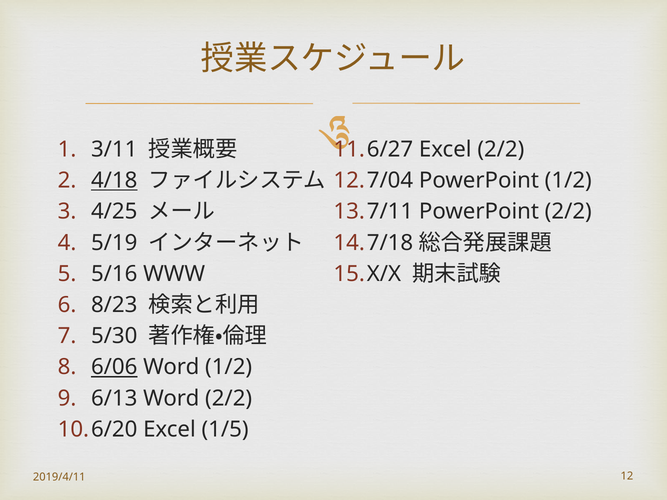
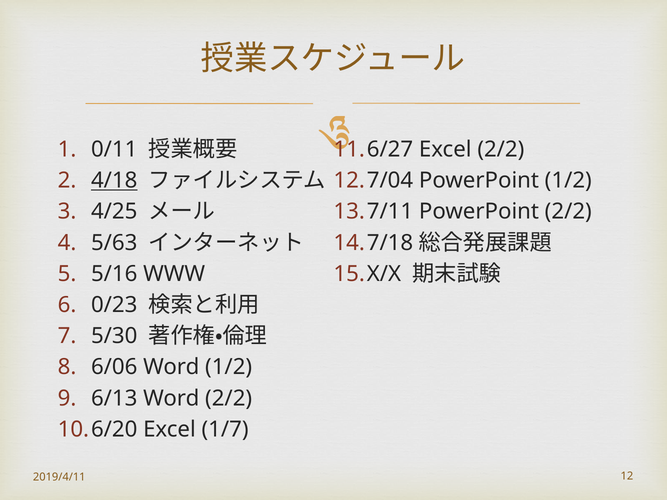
3/11: 3/11 -> 0/11 (114, 149)
5/19: 5/19 -> 5/63 (114, 243)
8/23: 8/23 -> 0/23 (114, 305)
6/06 underline: present -> none (114, 367)
1/5: 1/5 -> 1/7 (225, 429)
